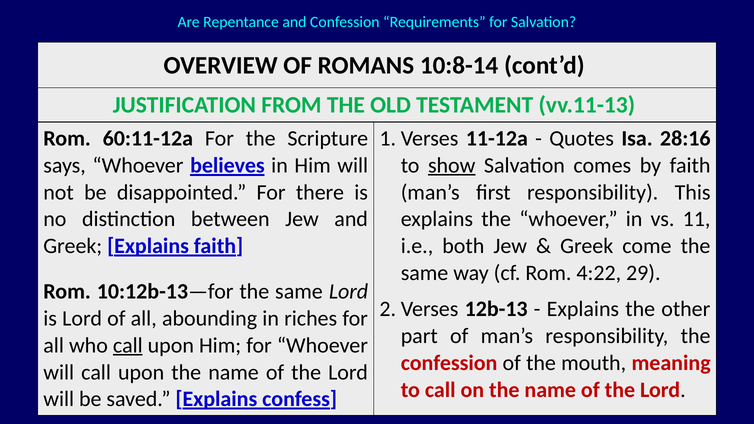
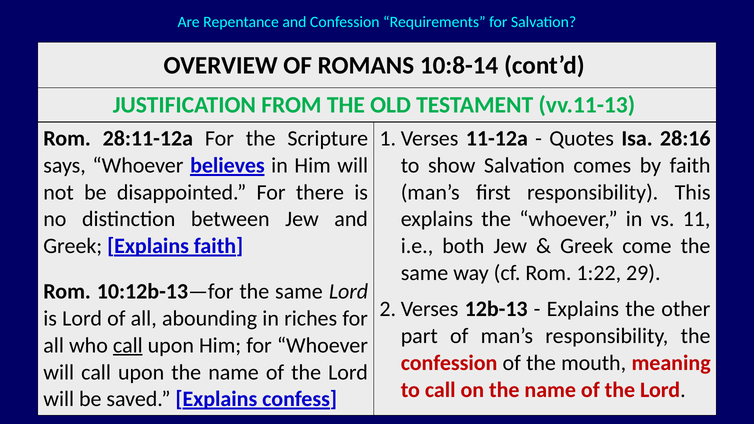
60:11-12a: 60:11-12a -> 28:11-12a (148, 139)
show underline: present -> none (452, 165)
4:22: 4:22 -> 1:22 (599, 273)
